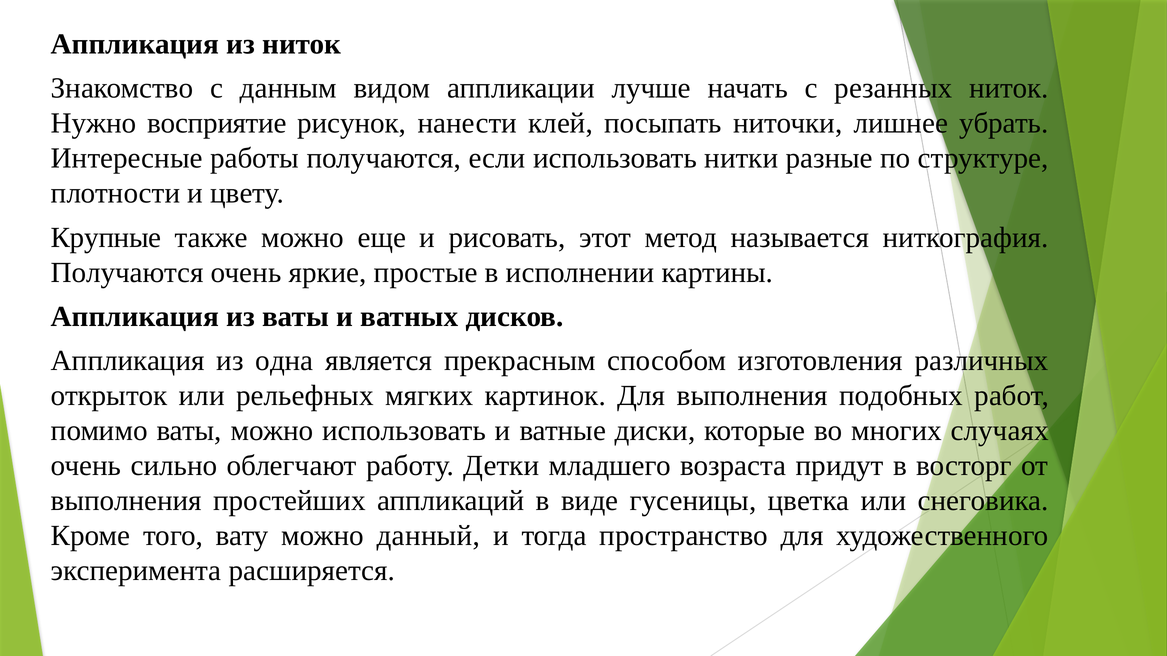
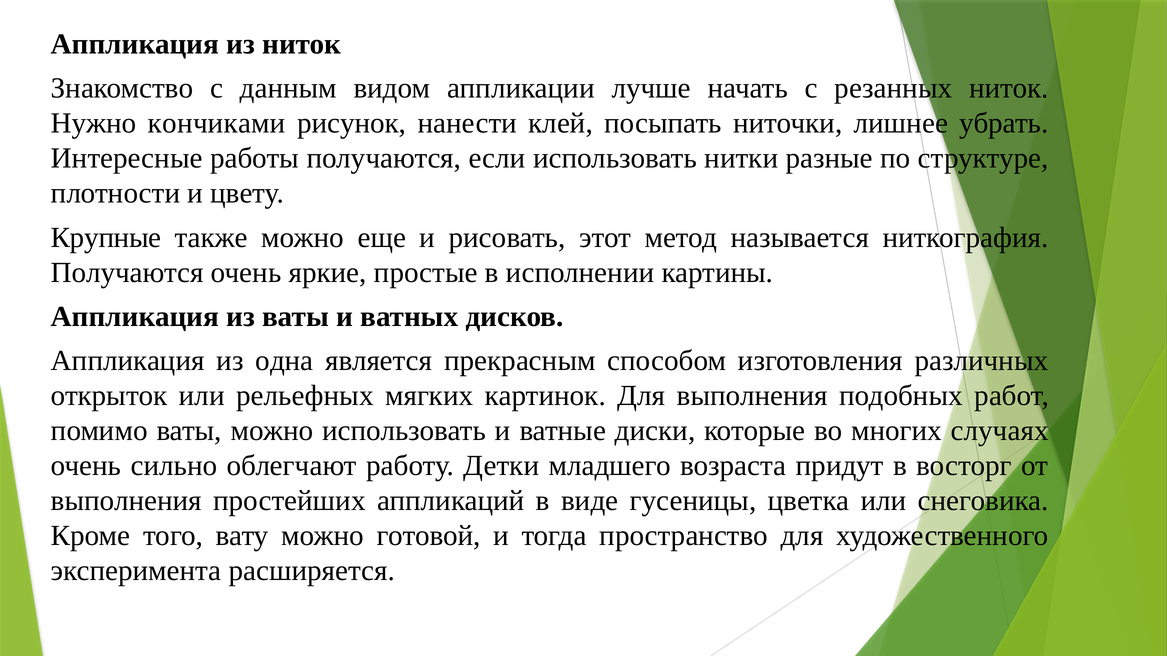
восприятие: восприятие -> кончиками (217, 123)
данный: данный -> готовой (429, 536)
